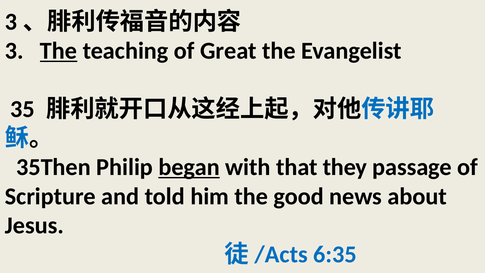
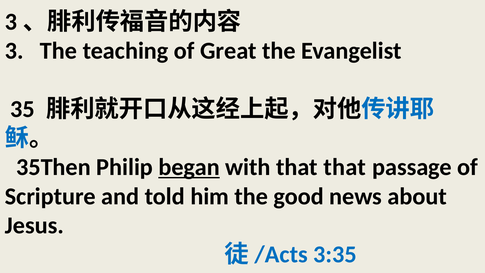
The underline: present -> none (59, 51)
that they: they -> that (345, 167)
6:35: 6:35 -> 3:35 (335, 254)
